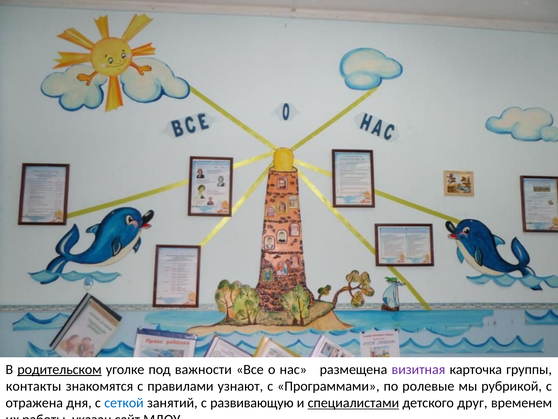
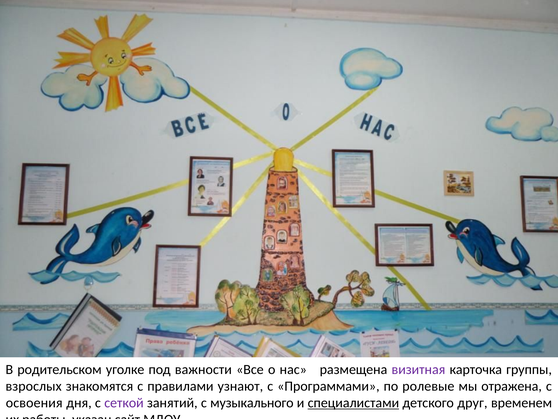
родительском underline: present -> none (60, 369)
контакты: контакты -> взрослых (34, 386)
рубрикой: рубрикой -> отражена (512, 386)
отражена: отражена -> освоения (34, 402)
сеткой colour: blue -> purple (124, 402)
развивающую: развивающую -> музыкального (252, 402)
